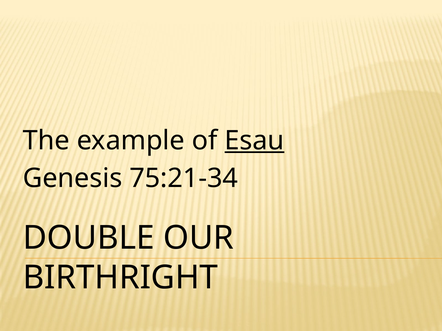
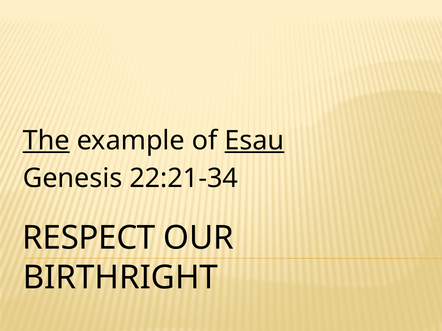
The underline: none -> present (46, 141)
75:21-34: 75:21-34 -> 22:21-34 (184, 179)
DOUBLE: DOUBLE -> RESPECT (89, 238)
